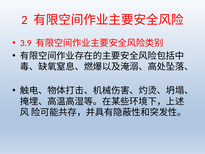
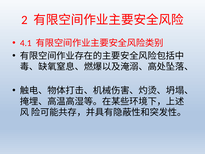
3.9: 3.9 -> 4.1 (26, 43)
